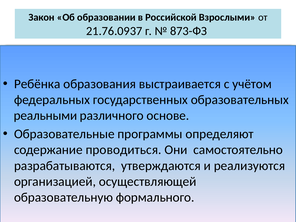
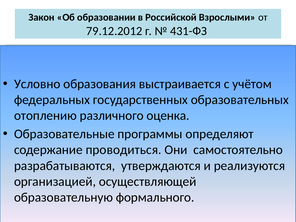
21.76.0937: 21.76.0937 -> 79.12.2012 (114, 31)
873-ФЗ: 873-ФЗ -> 431-ФЗ (188, 31)
Ребёнка: Ребёнка -> Условно (37, 84)
реальными: реальными -> отоплению (45, 116)
основе: основе -> оценка (168, 116)
